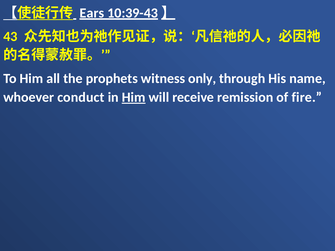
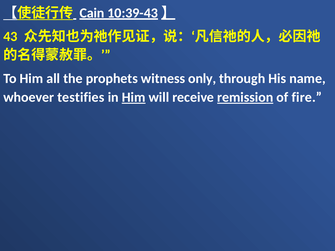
Ears: Ears -> Cain (92, 13)
conduct: conduct -> testifies (81, 97)
remission underline: none -> present (245, 97)
